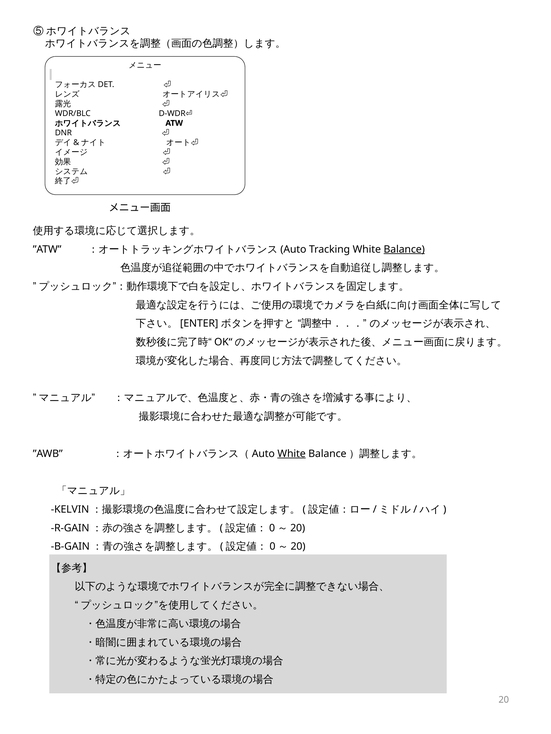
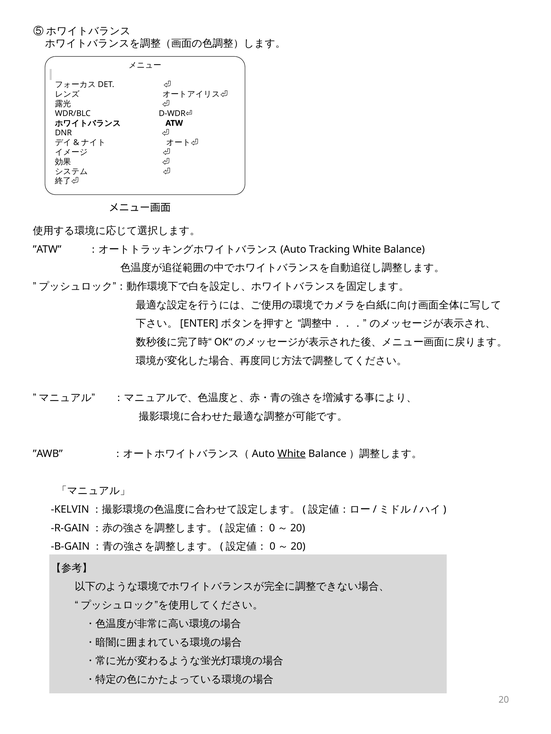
Balance underline: present -> none (404, 250)
